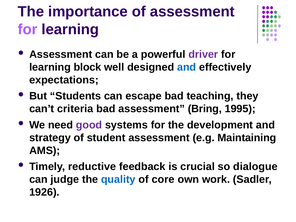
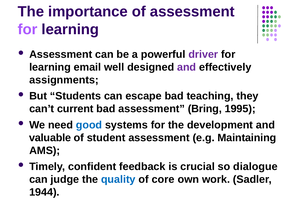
block: block -> email (87, 67)
and colour: blue -> purple (187, 67)
expectations: expectations -> assignments (64, 80)
criteria: criteria -> current (75, 109)
good colour: purple -> blue (89, 125)
strategy: strategy -> valuable (50, 138)
reductive: reductive -> confident (92, 167)
1926: 1926 -> 1944 (44, 192)
